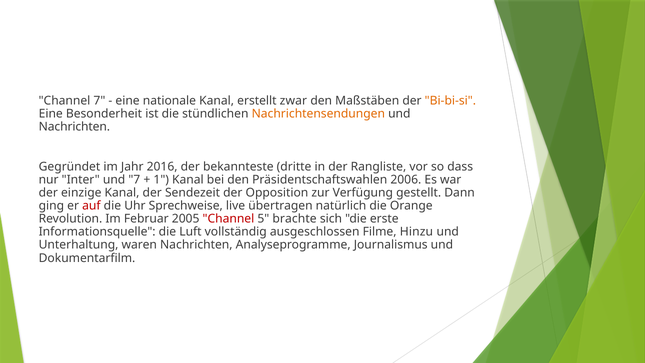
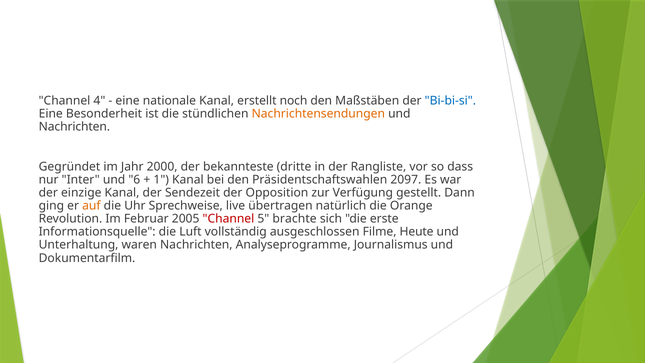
Channel 7: 7 -> 4 (99, 101)
zwar: zwar -> noch (294, 101)
Bi-bi-si colour: orange -> blue (450, 101)
2016: 2016 -> 2000 (162, 166)
und 7: 7 -> 6 (134, 179)
2006: 2006 -> 2097 (406, 179)
auf colour: red -> orange (91, 206)
Hinzu: Hinzu -> Heute (417, 232)
